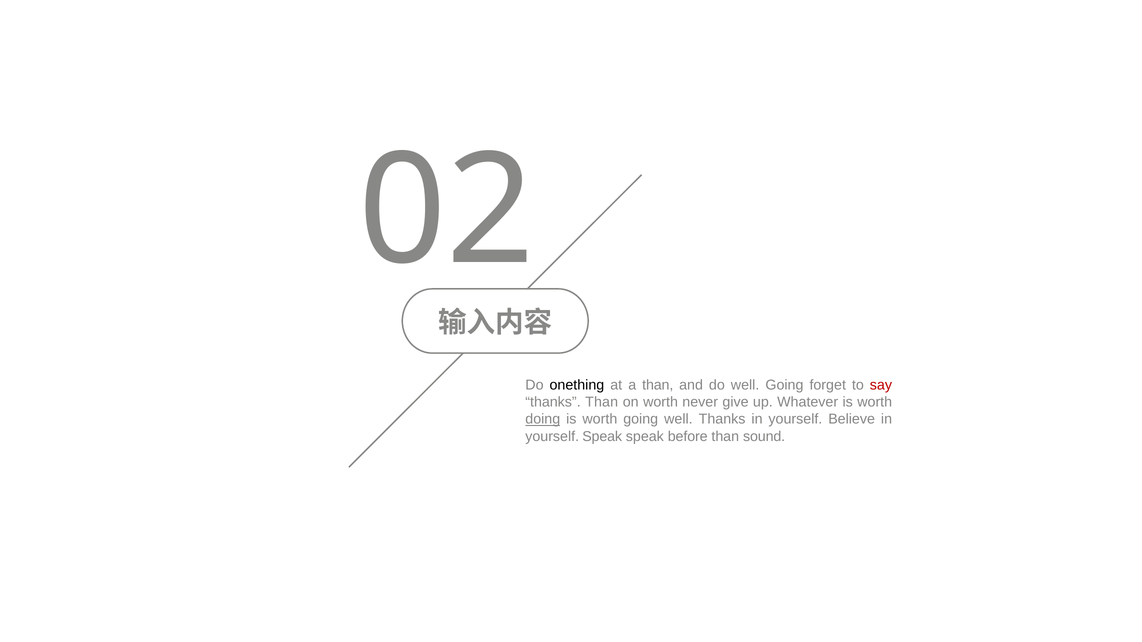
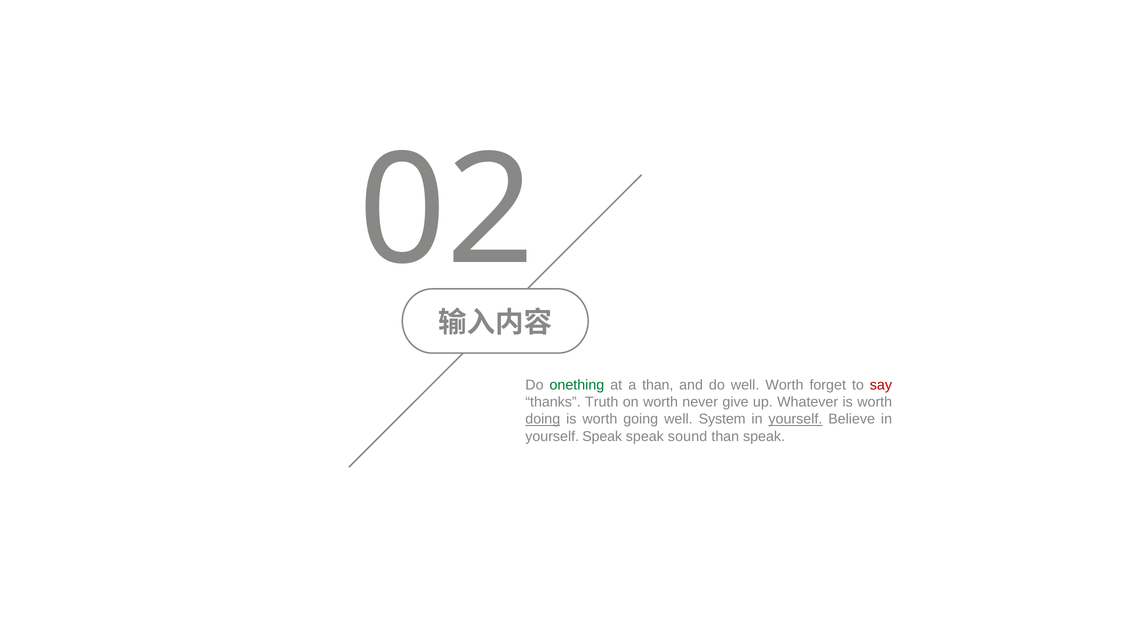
onething colour: black -> green (577, 385)
well Going: Going -> Worth (784, 385)
thanks Than: Than -> Truth (602, 402)
well Thanks: Thanks -> System (722, 419)
yourself underline: none -> present (795, 419)
before: before -> sound (688, 437)
than sound: sound -> speak (764, 437)
